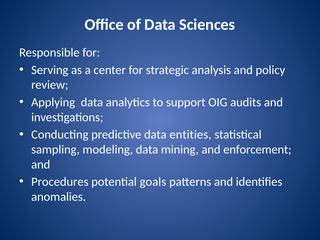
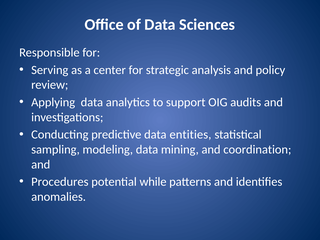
enforcement: enforcement -> coordination (257, 149)
goals: goals -> while (153, 182)
